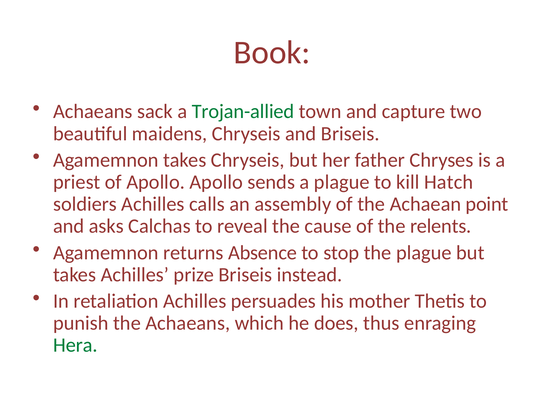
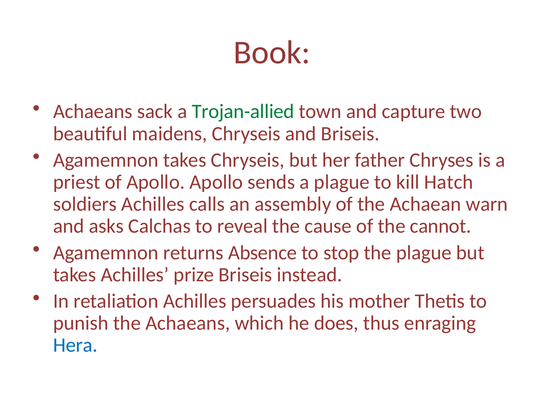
point: point -> warn (487, 204)
relents: relents -> cannot (441, 226)
Hera colour: green -> blue (75, 345)
